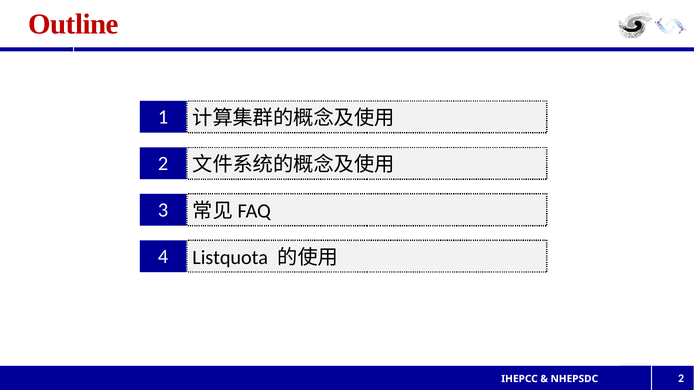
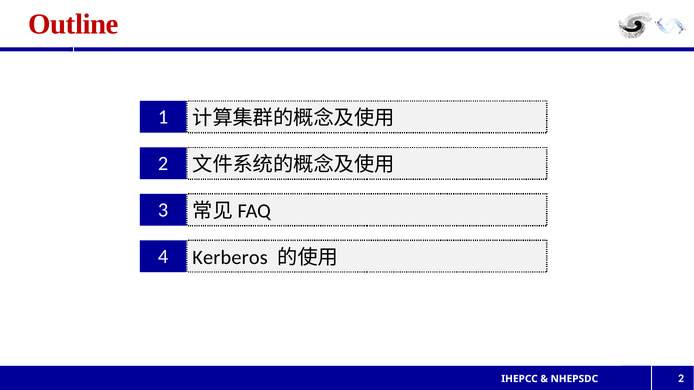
Listquota: Listquota -> Kerberos (230, 258)
